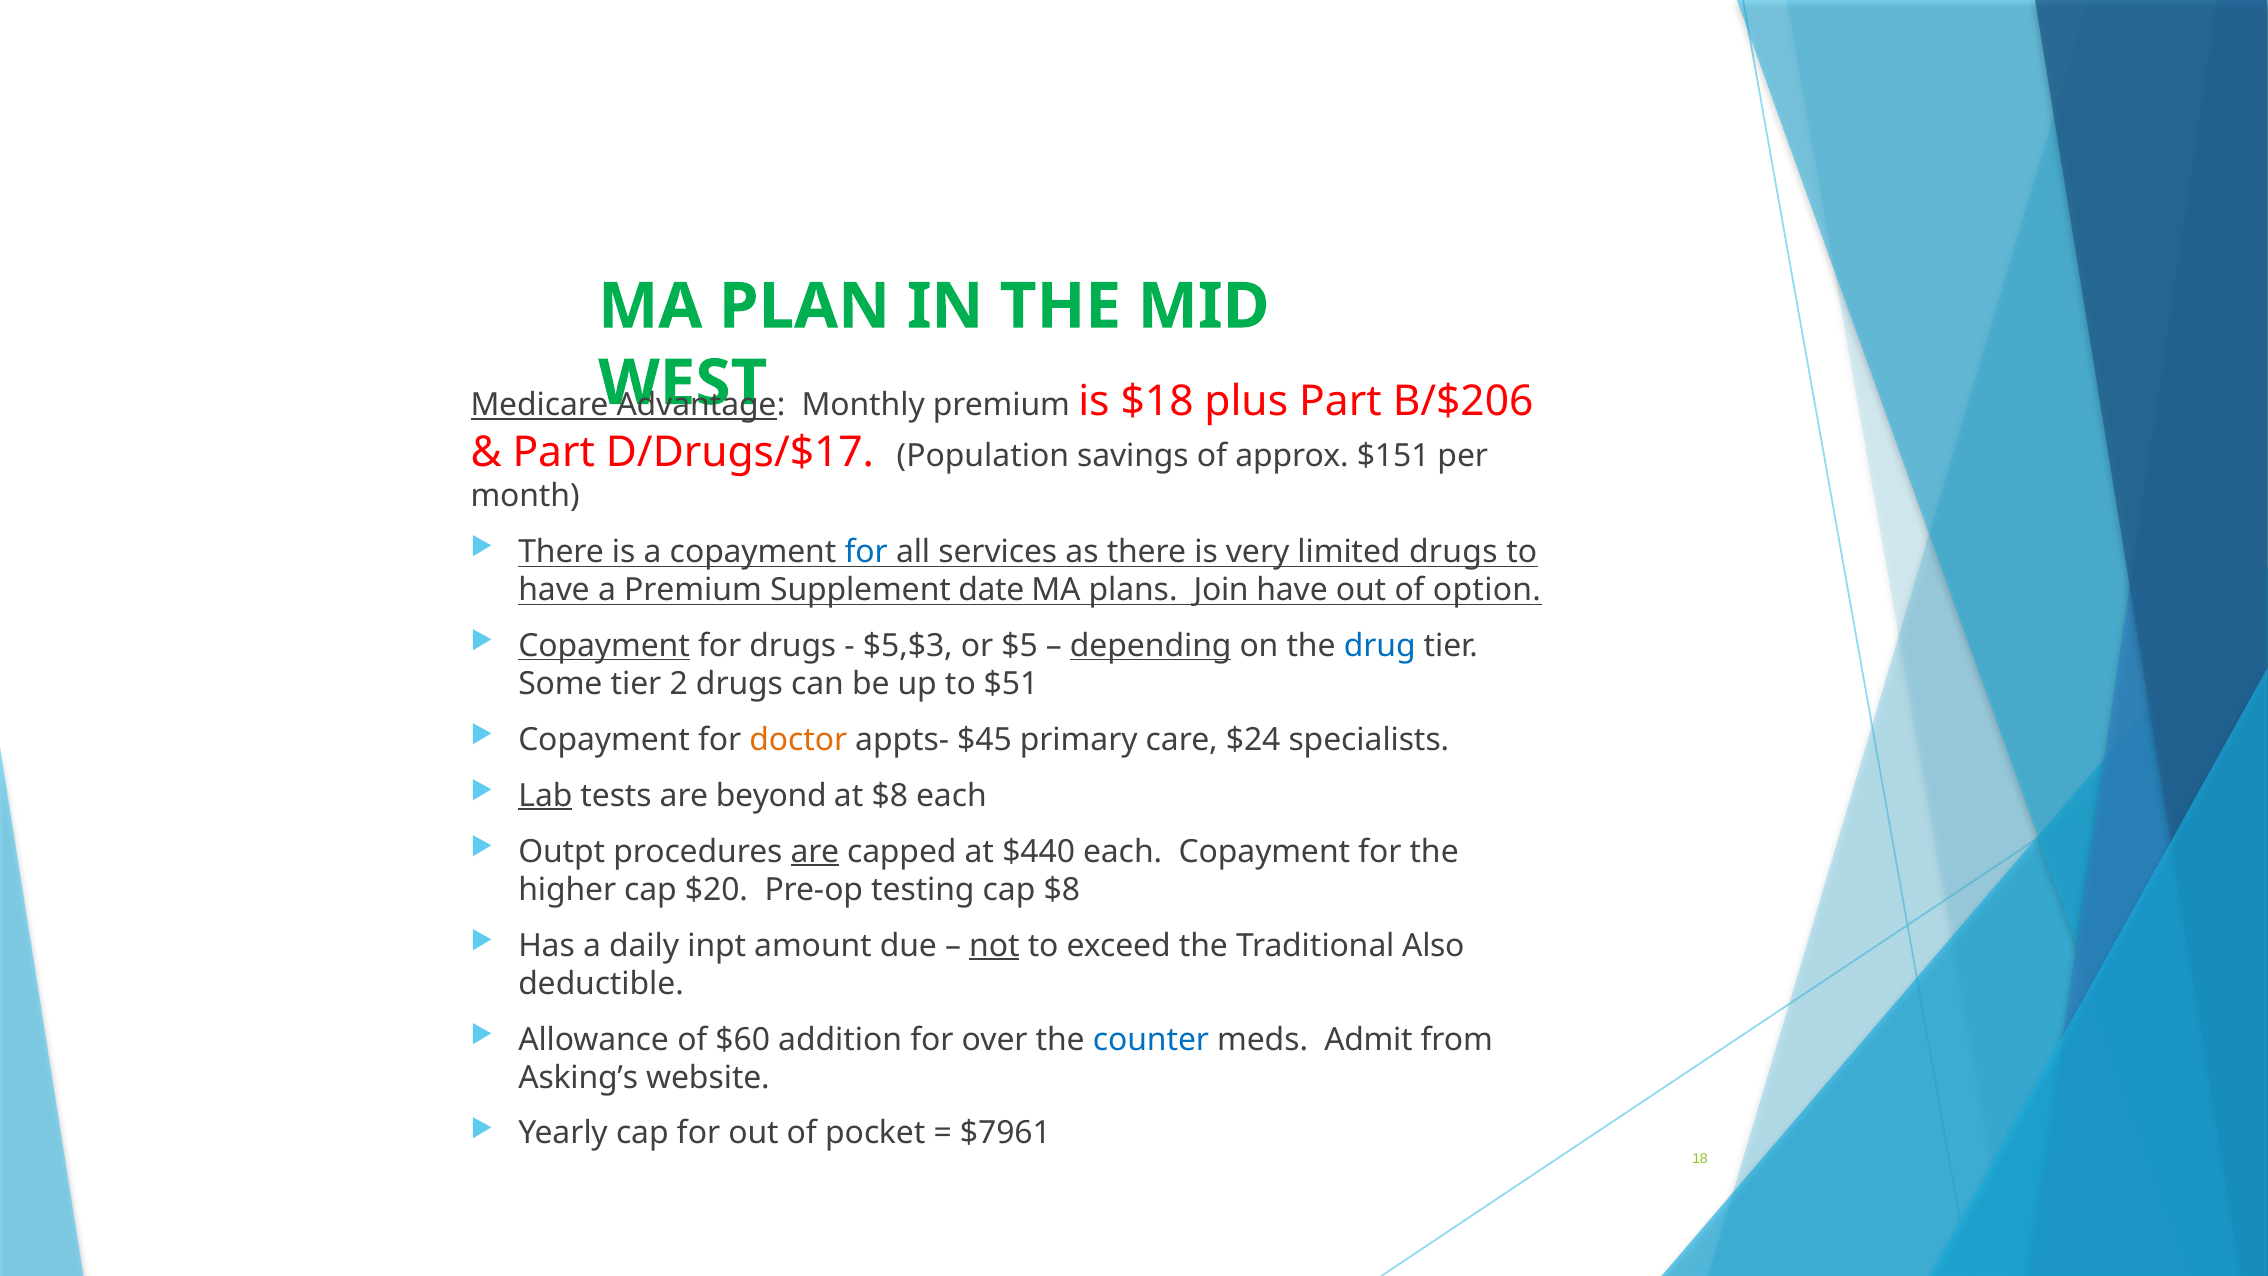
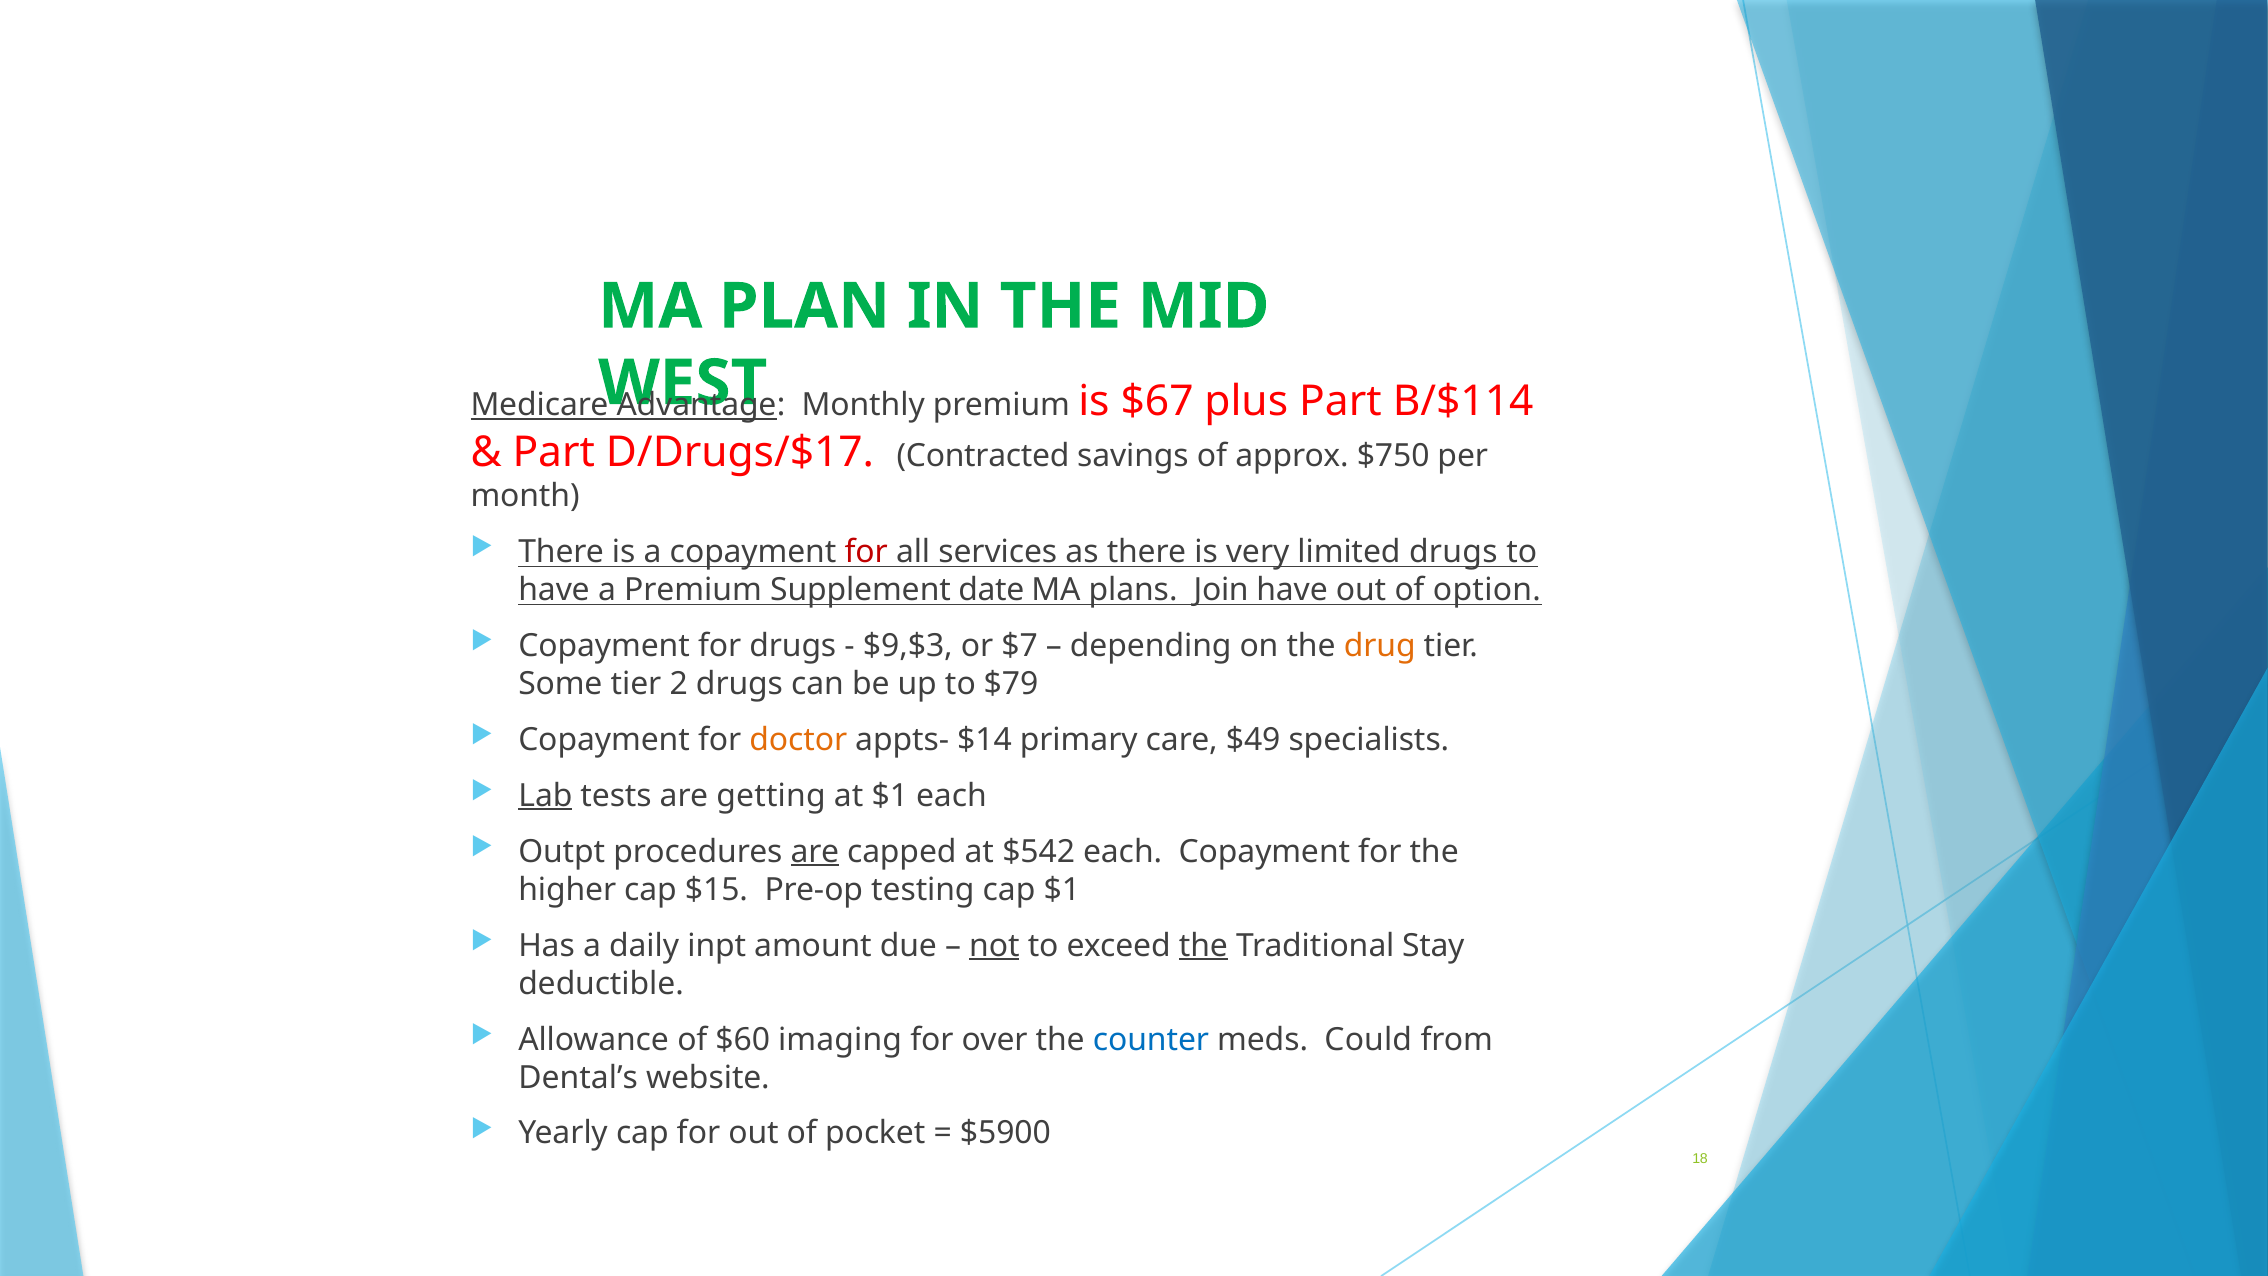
$18: $18 -> $67 (1157, 401)
B/$206: B/$206 -> B/$114 (1463, 401)
Population: Population -> Contracted (983, 456)
$151: $151 -> $750 (1393, 456)
for colour: blue -> red (866, 552)
Copayment underline: present -> none (604, 646)
$5,$3: $5,$3 -> $9,$3 (908, 646)
$5: $5 -> $7 (1020, 646)
depending underline: present -> none (1151, 646)
drug colour: blue -> orange (1380, 646)
$51: $51 -> $79 (1011, 684)
$45: $45 -> $14 (985, 740)
$24: $24 -> $49 (1253, 740)
beyond: beyond -> getting (771, 796)
at $8: $8 -> $1 (890, 796)
$440: $440 -> $542 (1039, 851)
$20: $20 -> $15 (717, 889)
cap $8: $8 -> $1 (1062, 889)
the underline: none -> present (1203, 945)
Also: Also -> Stay (1433, 945)
addition: addition -> imaging (840, 1039)
Admit: Admit -> Could (1368, 1039)
Asking’s: Asking’s -> Dental’s (578, 1077)
$7961: $7961 -> $5900 (1005, 1133)
